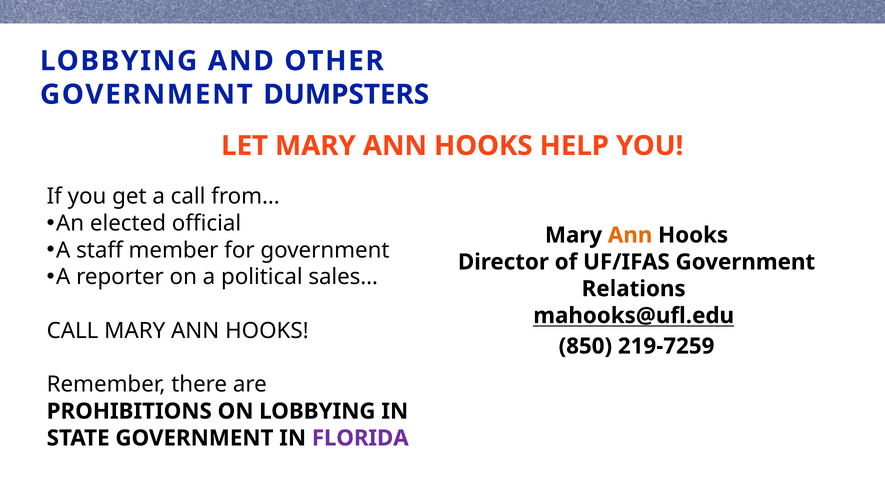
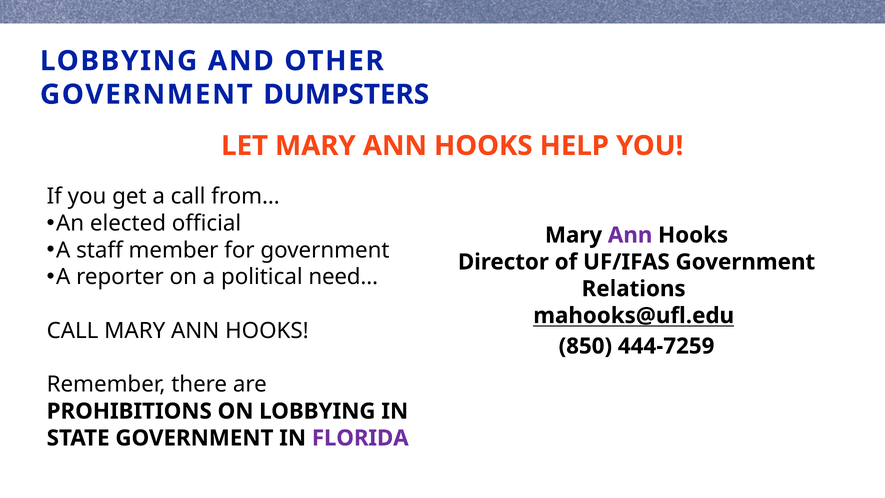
Ann colour: orange -> purple (630, 235)
sales…: sales… -> need… (343, 277)
219-7259: 219-7259 -> 444-7259 (666, 346)
